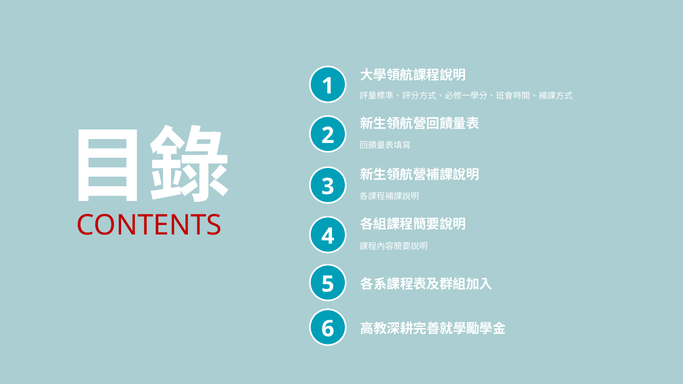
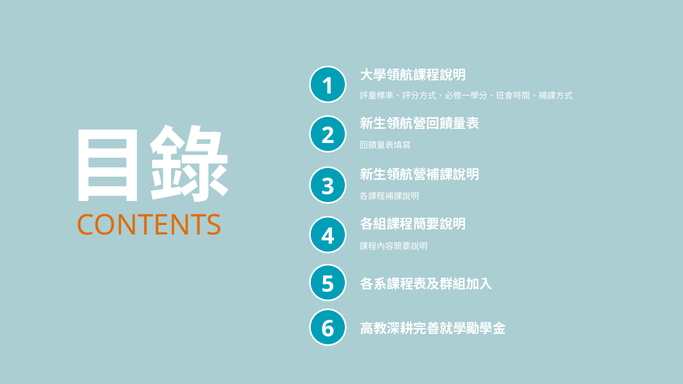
CONTENTS colour: red -> orange (149, 226)
